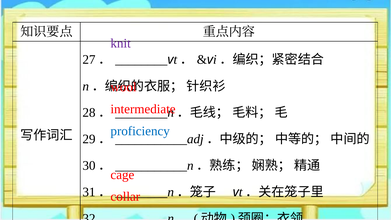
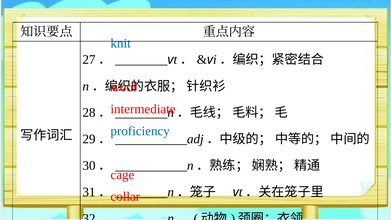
knit colour: purple -> blue (121, 43)
